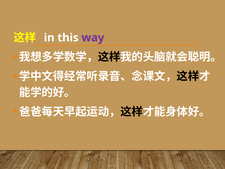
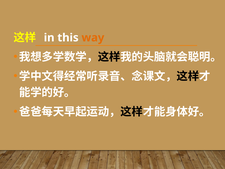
way colour: purple -> orange (93, 38)
